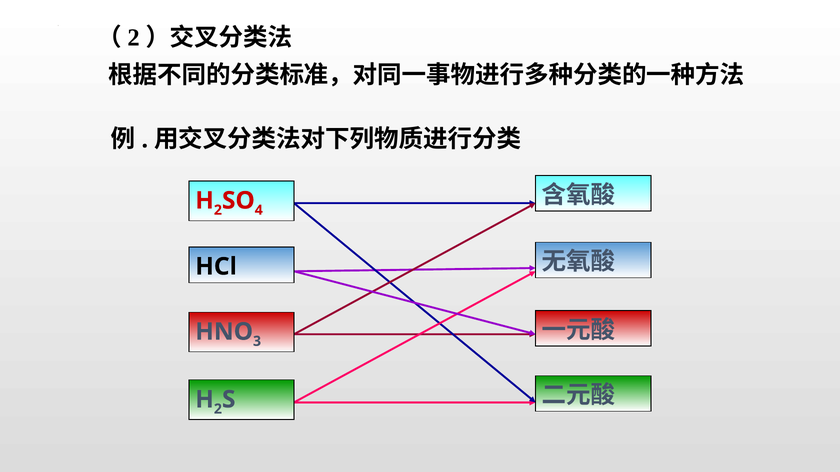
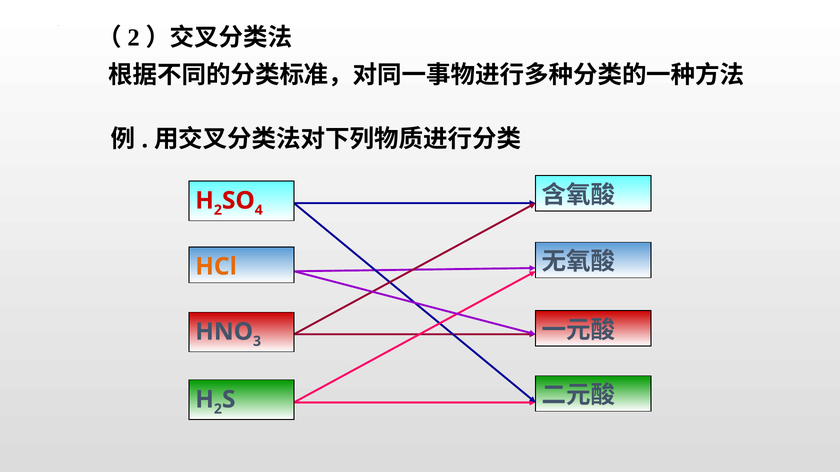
HCl colour: black -> orange (216, 267)
